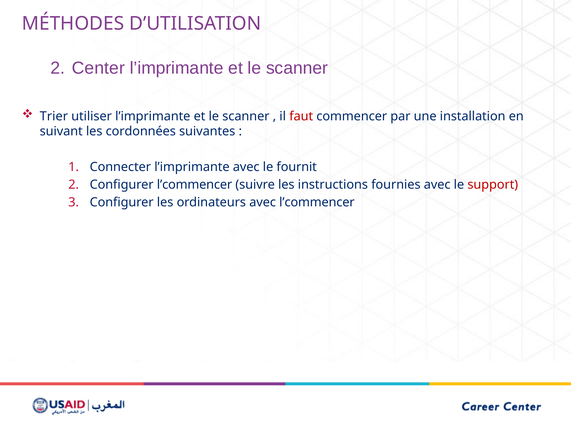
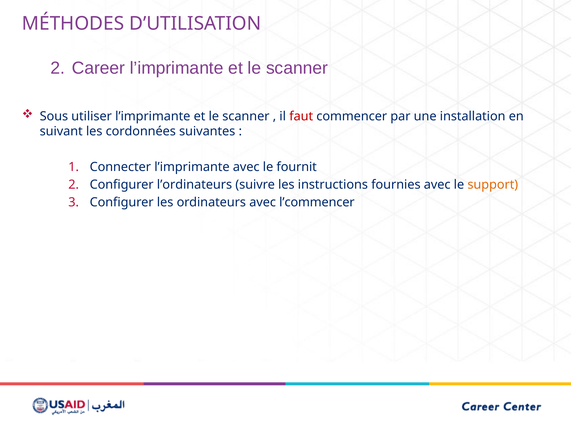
Center: Center -> Career (98, 68)
Trier: Trier -> Sous (54, 116)
Configurer l’commencer: l’commencer -> l’ordinateurs (195, 185)
support colour: red -> orange (493, 185)
